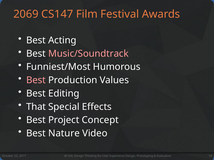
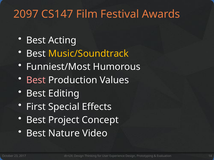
2069: 2069 -> 2097 (26, 14)
Music/Soundtrack colour: pink -> yellow (88, 54)
That: That -> First (36, 107)
